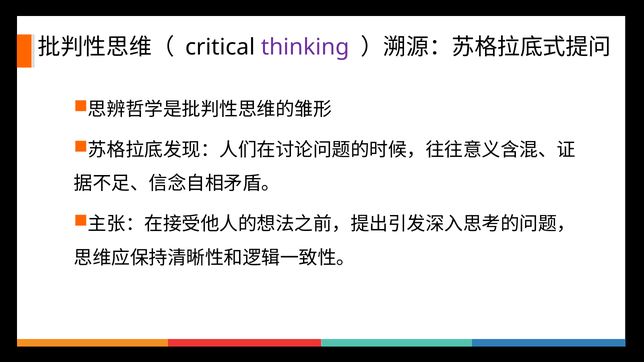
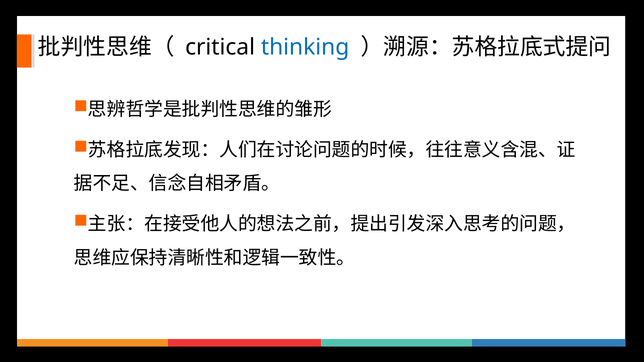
thinking colour: purple -> blue (305, 47)
